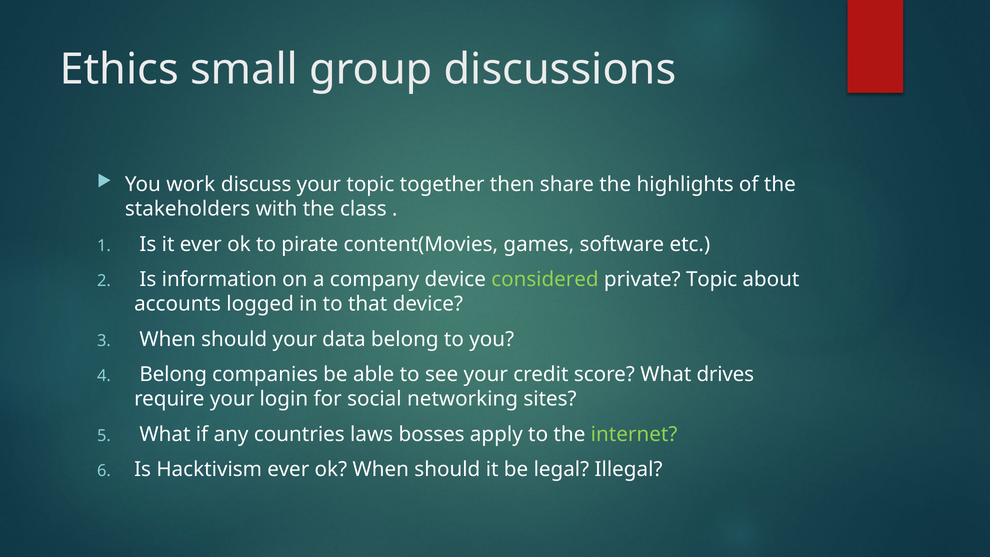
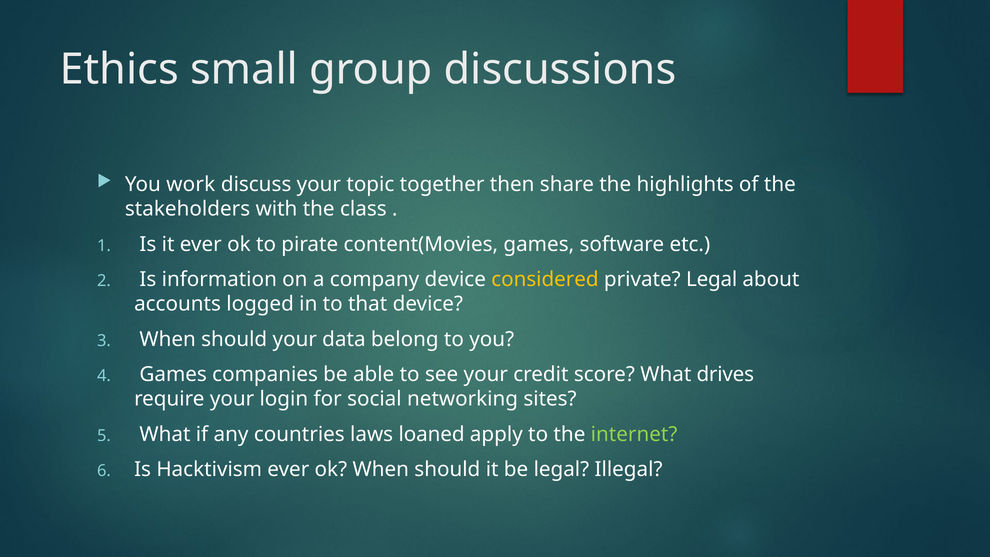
considered colour: light green -> yellow (545, 279)
private Topic: Topic -> Legal (712, 279)
Belong: Belong -> Games (173, 374)
bosses: bosses -> loaned (432, 434)
